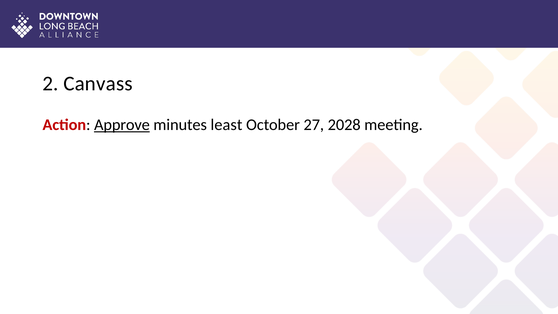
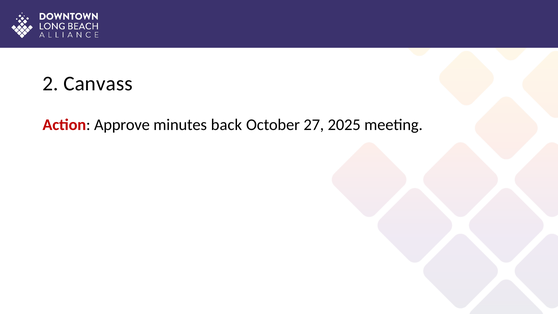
Approve underline: present -> none (122, 125)
least: least -> back (226, 125)
2028: 2028 -> 2025 (344, 125)
